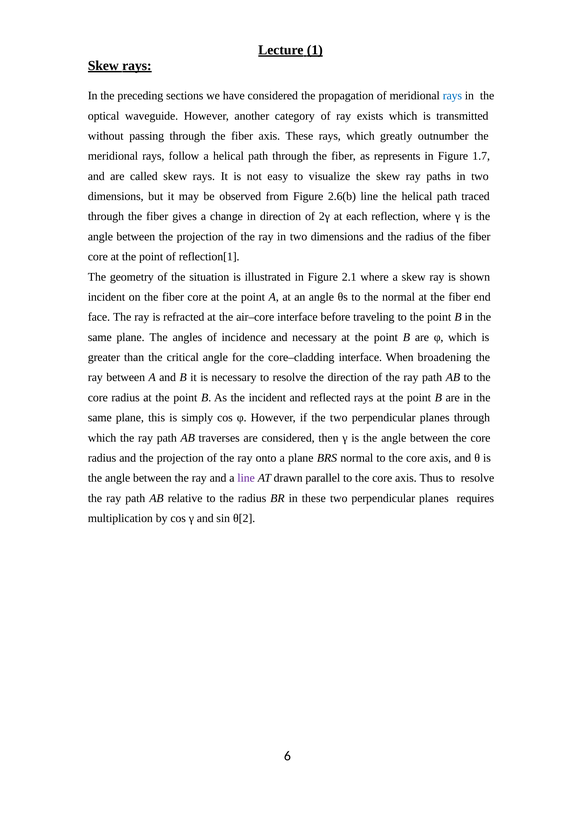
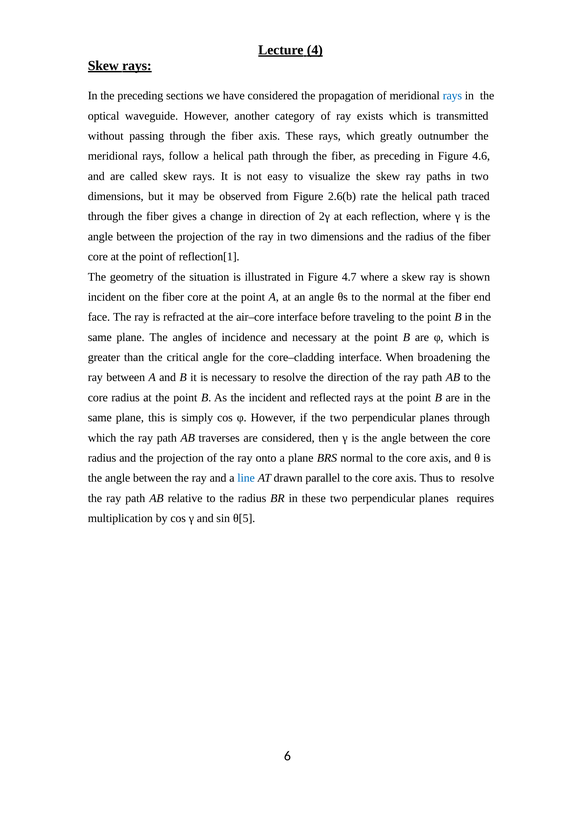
1: 1 -> 4 (315, 50)
as represents: represents -> preceding (397, 156)
1.7: 1.7 -> 4.6 (481, 156)
2.6(b line: line -> rate (369, 196)
2.1: 2.1 -> 4.7 (349, 277)
line colour: purple -> blue (246, 478)
θ[2: θ[2 -> θ[5 (244, 518)
